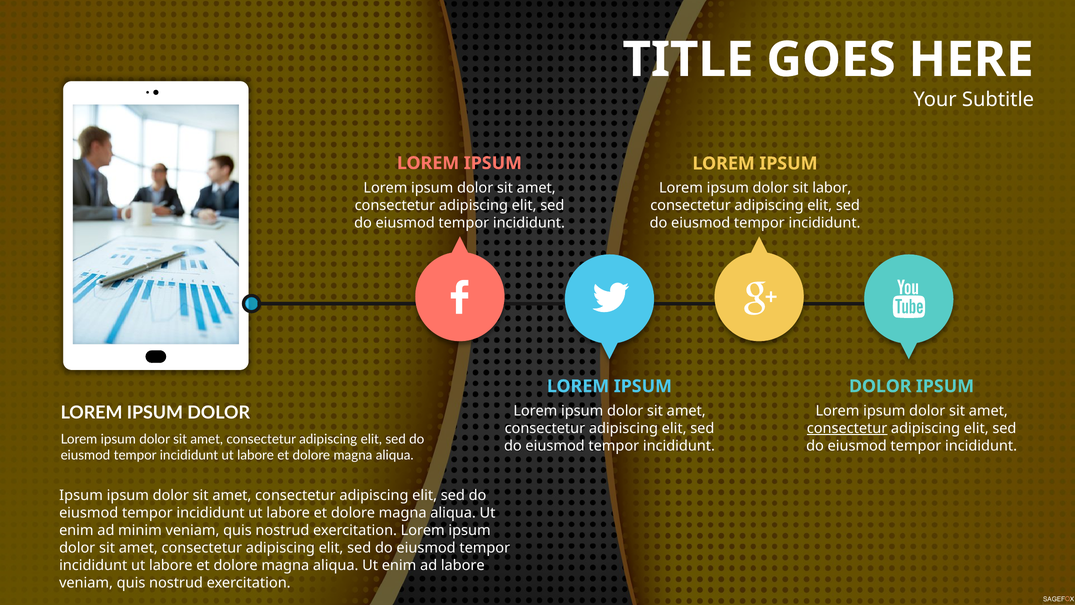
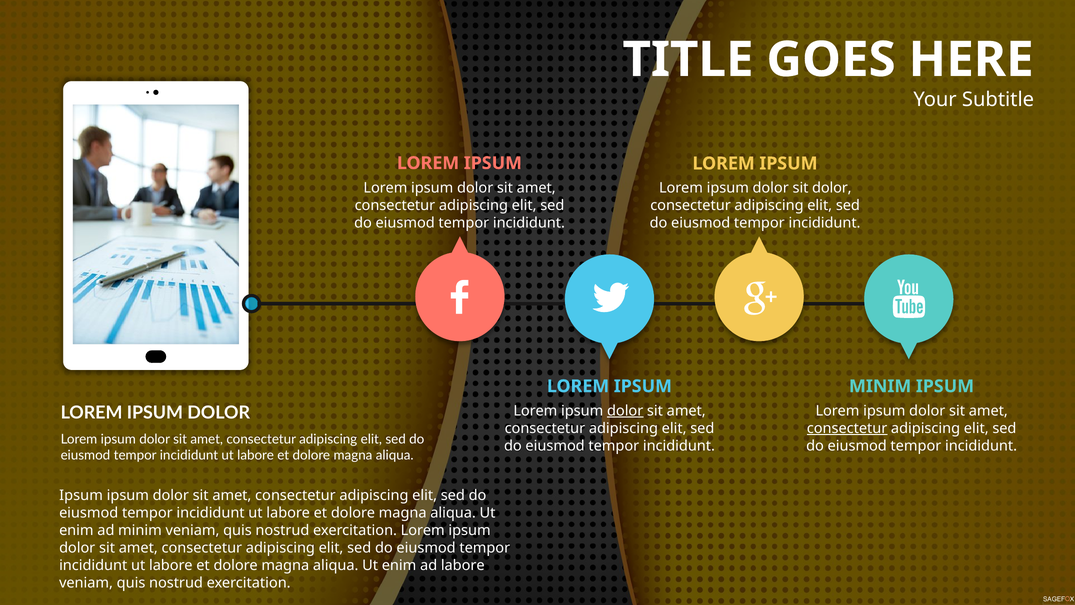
sit labor: labor -> dolor (832, 188)
DOLOR: DOLOR -> MINIM (880, 386)
dolor underline: none -> present (625, 411)
